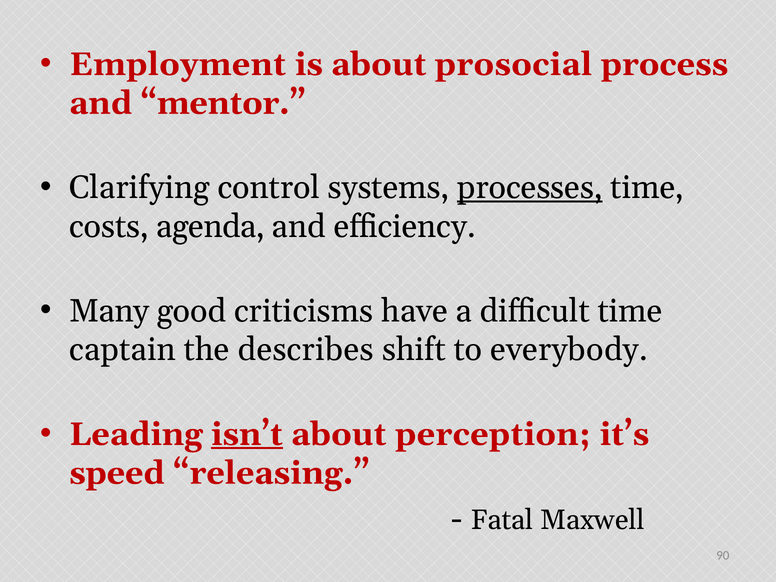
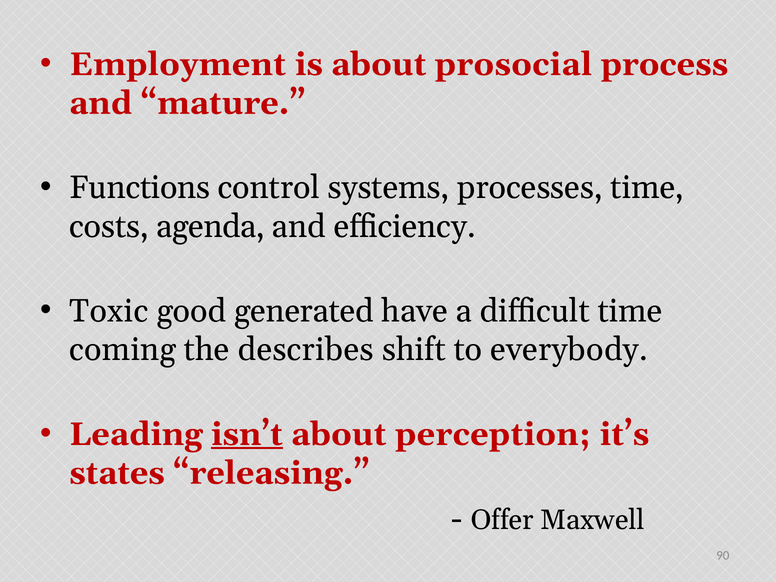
mentor: mentor -> mature (223, 103)
Clarifying: Clarifying -> Functions (140, 188)
processes underline: present -> none (530, 188)
Many: Many -> Toxic (109, 311)
criticisms: criticisms -> generated (304, 311)
captain: captain -> coming (123, 350)
speed: speed -> states (117, 473)
Fatal: Fatal -> Offer (502, 520)
